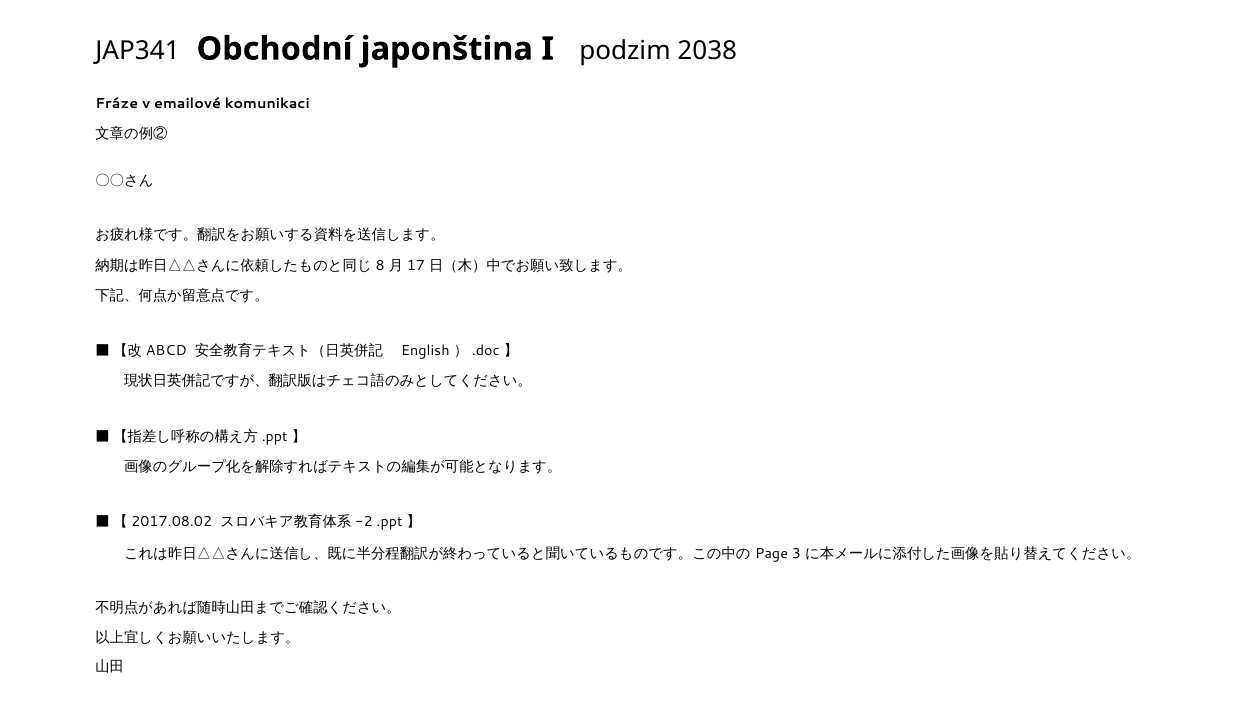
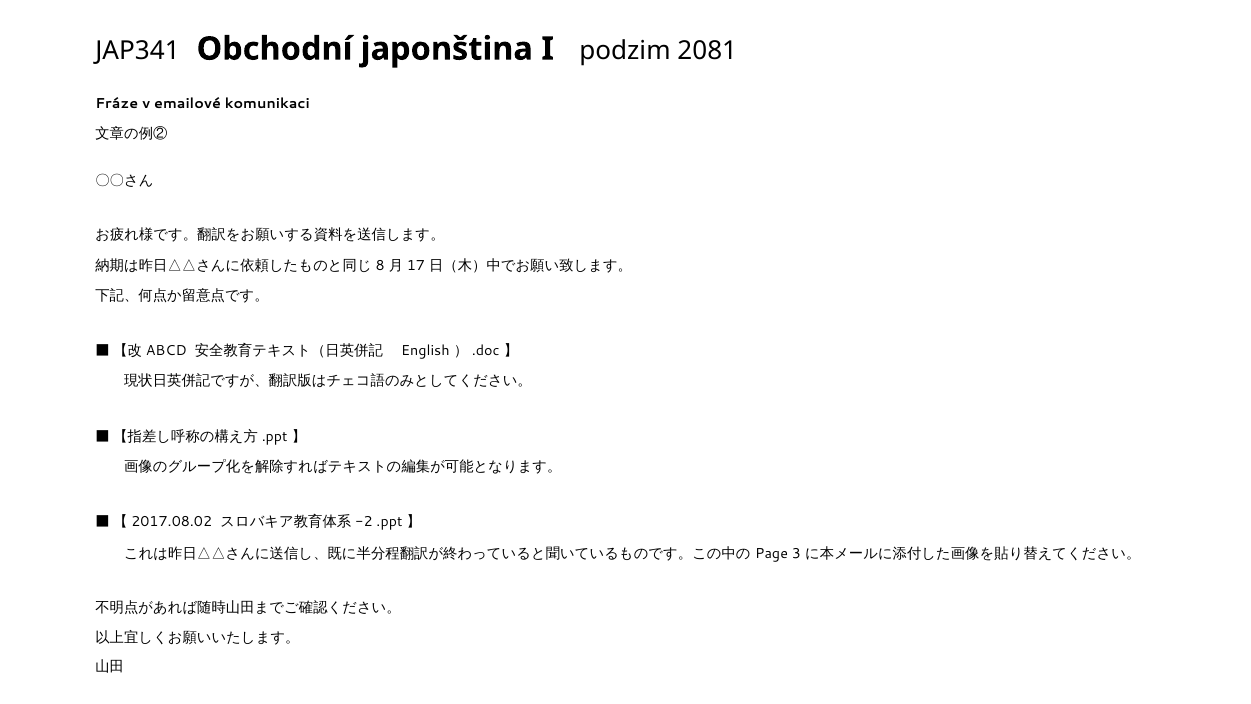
2038: 2038 -> 2081 (707, 51)
